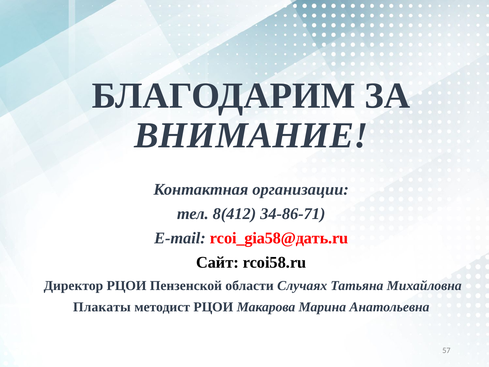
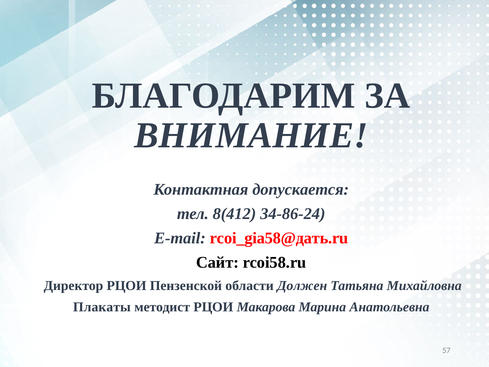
организации: организации -> допускается (301, 189)
34-86-71: 34-86-71 -> 34-86-24 (293, 214)
Случаях: Случаях -> Должен (302, 285)
